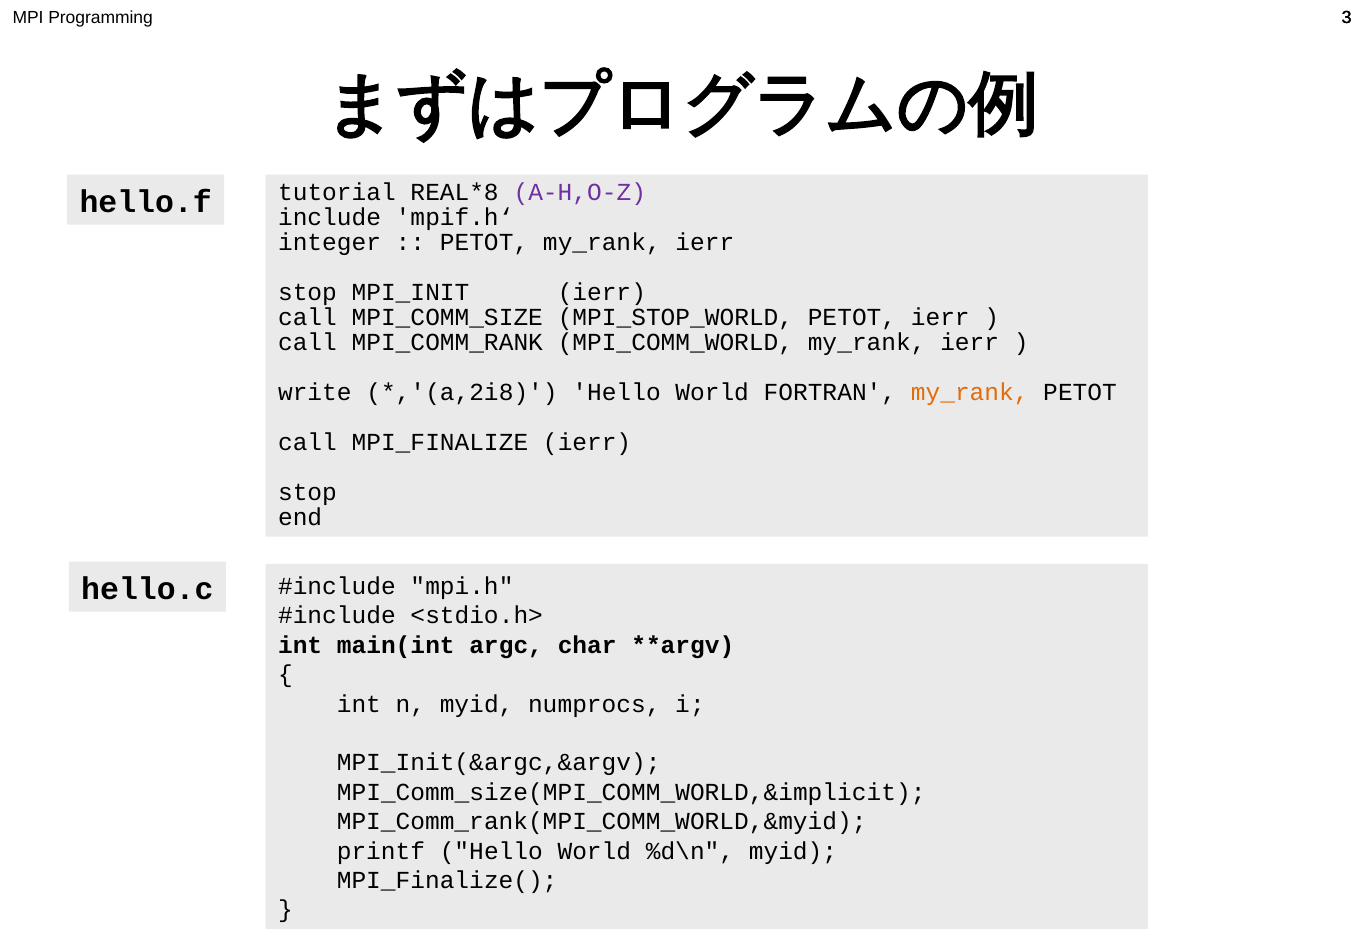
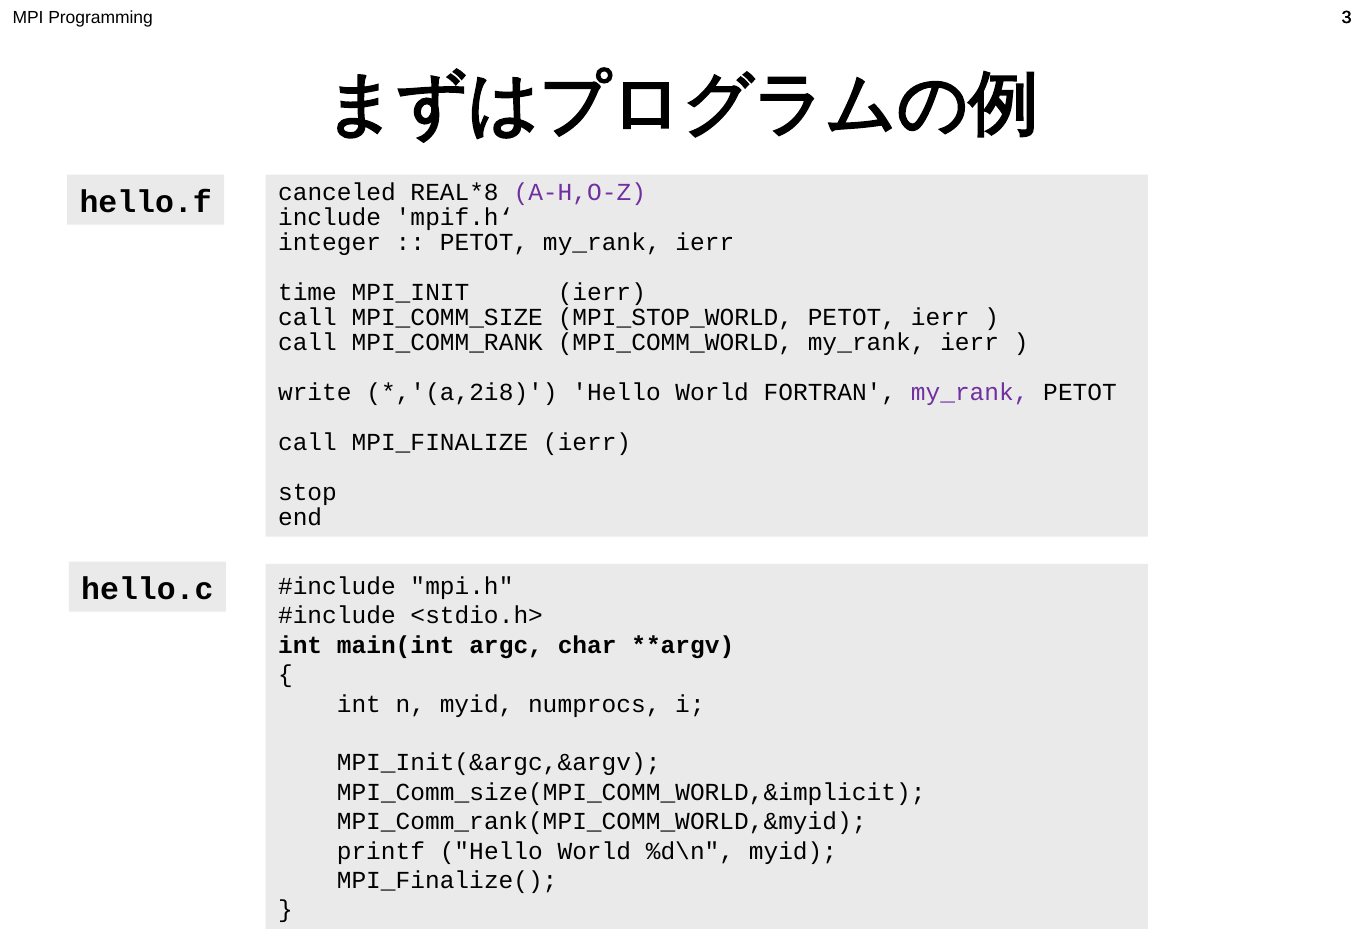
tutorial: tutorial -> canceled (337, 193)
stop: stop -> time (307, 293)
my_rank colour: orange -> purple (970, 393)
